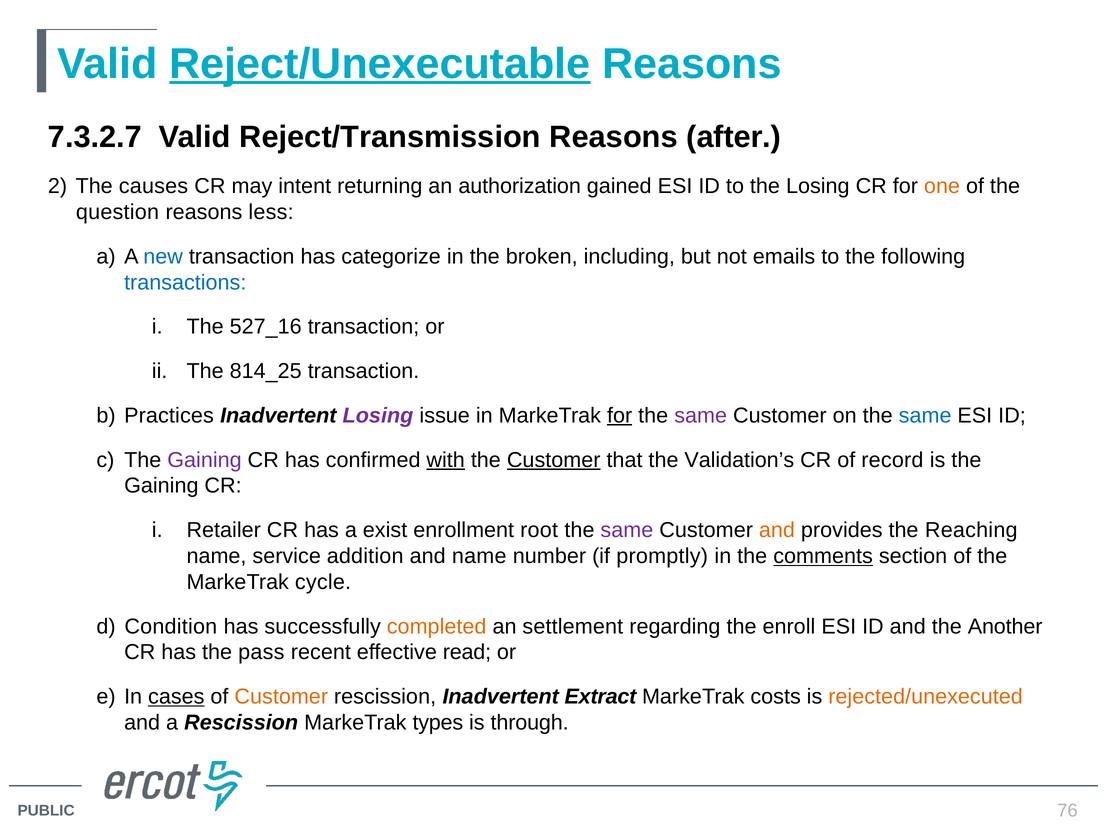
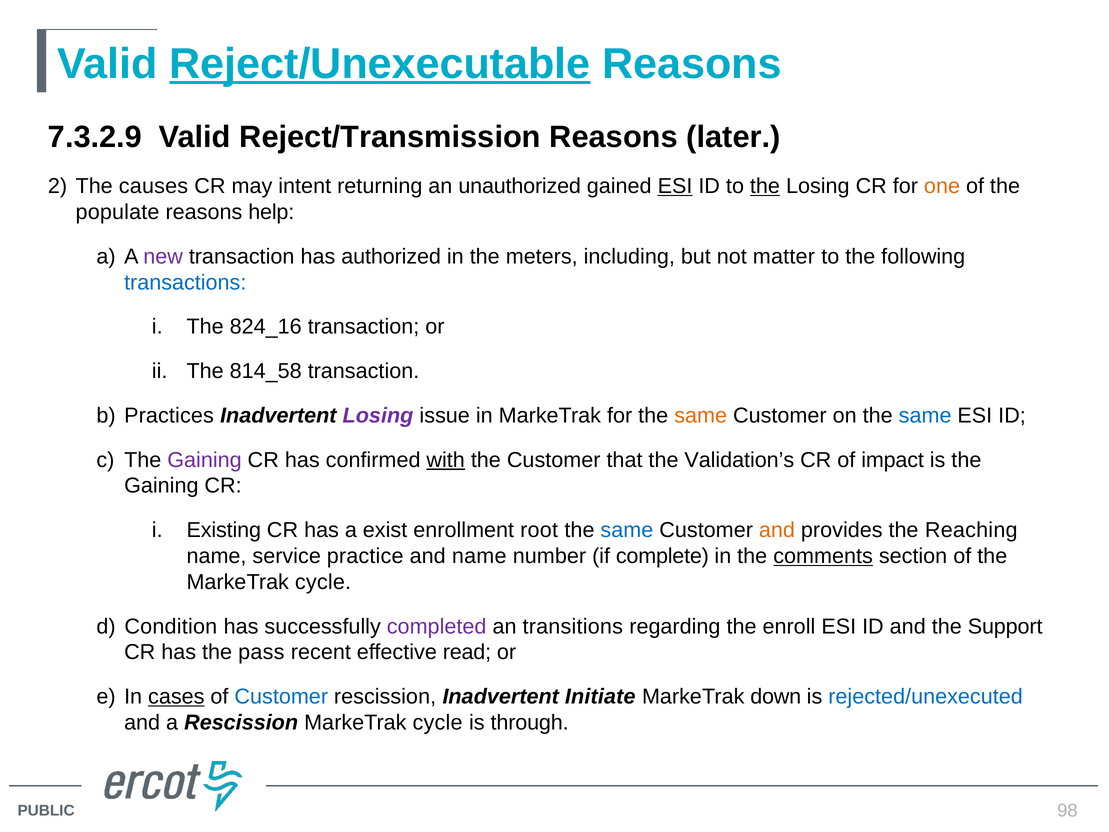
7.3.2.7: 7.3.2.7 -> 7.3.2.9 (95, 137)
after: after -> later (734, 137)
authorization: authorization -> unauthorized (520, 186)
ESI underline: none -> present (675, 186)
the underline: none -> present (765, 186)
question: question -> populate (118, 212)
less: less -> help (271, 212)
new colour: blue -> purple (163, 257)
categorize: categorize -> authorized (391, 257)
broken: broken -> meters (542, 257)
emails: emails -> matter (784, 257)
527_16: 527_16 -> 824_16 (266, 327)
814_25: 814_25 -> 814_58 (266, 371)
for underline: present -> none (620, 415)
same colour: purple -> orange (701, 415)
Customer underline: present -> none (554, 460)
record: record -> impact (893, 460)
Retailer: Retailer -> Existing (224, 530)
same colour: purple -> blue (627, 530)
addition: addition -> practice (365, 556)
promptly: promptly -> complete (662, 556)
completed colour: orange -> purple (437, 626)
settlement: settlement -> transitions (573, 626)
Another: Another -> Support (1005, 626)
Customer colour: orange -> blue (281, 696)
Extract: Extract -> Initiate (600, 696)
costs: costs -> down (776, 696)
rejected/unexecuted colour: orange -> blue (926, 696)
Rescission MarkeTrak types: types -> cycle (438, 722)
76: 76 -> 98 (1067, 810)
